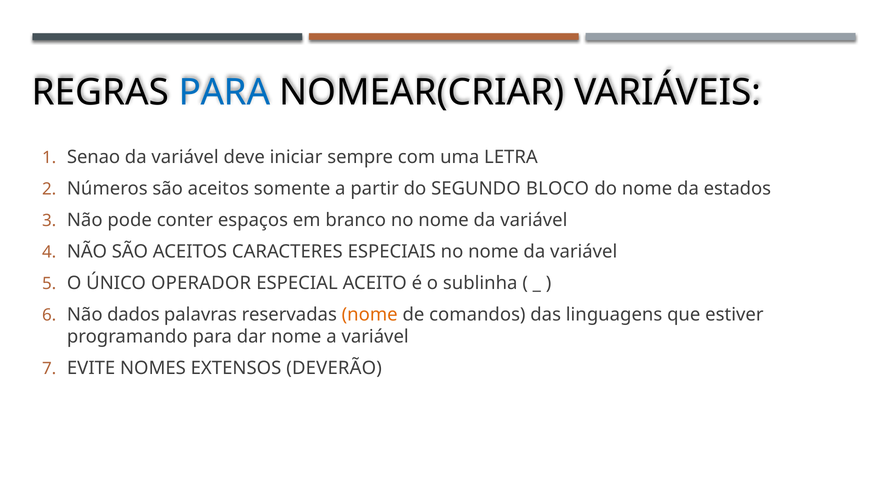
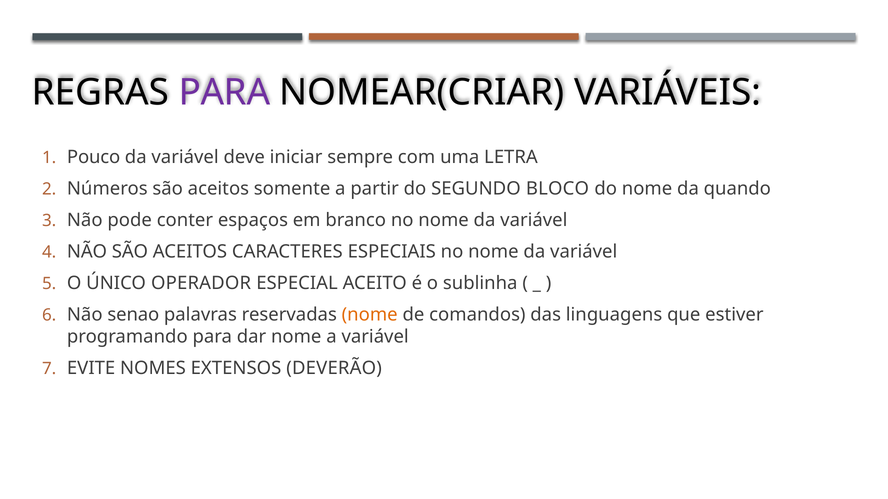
PARA colour: blue -> purple (224, 92)
Senao: Senao -> Pouco (94, 157)
estados: estados -> quando (737, 189)
dados: dados -> senao (133, 315)
